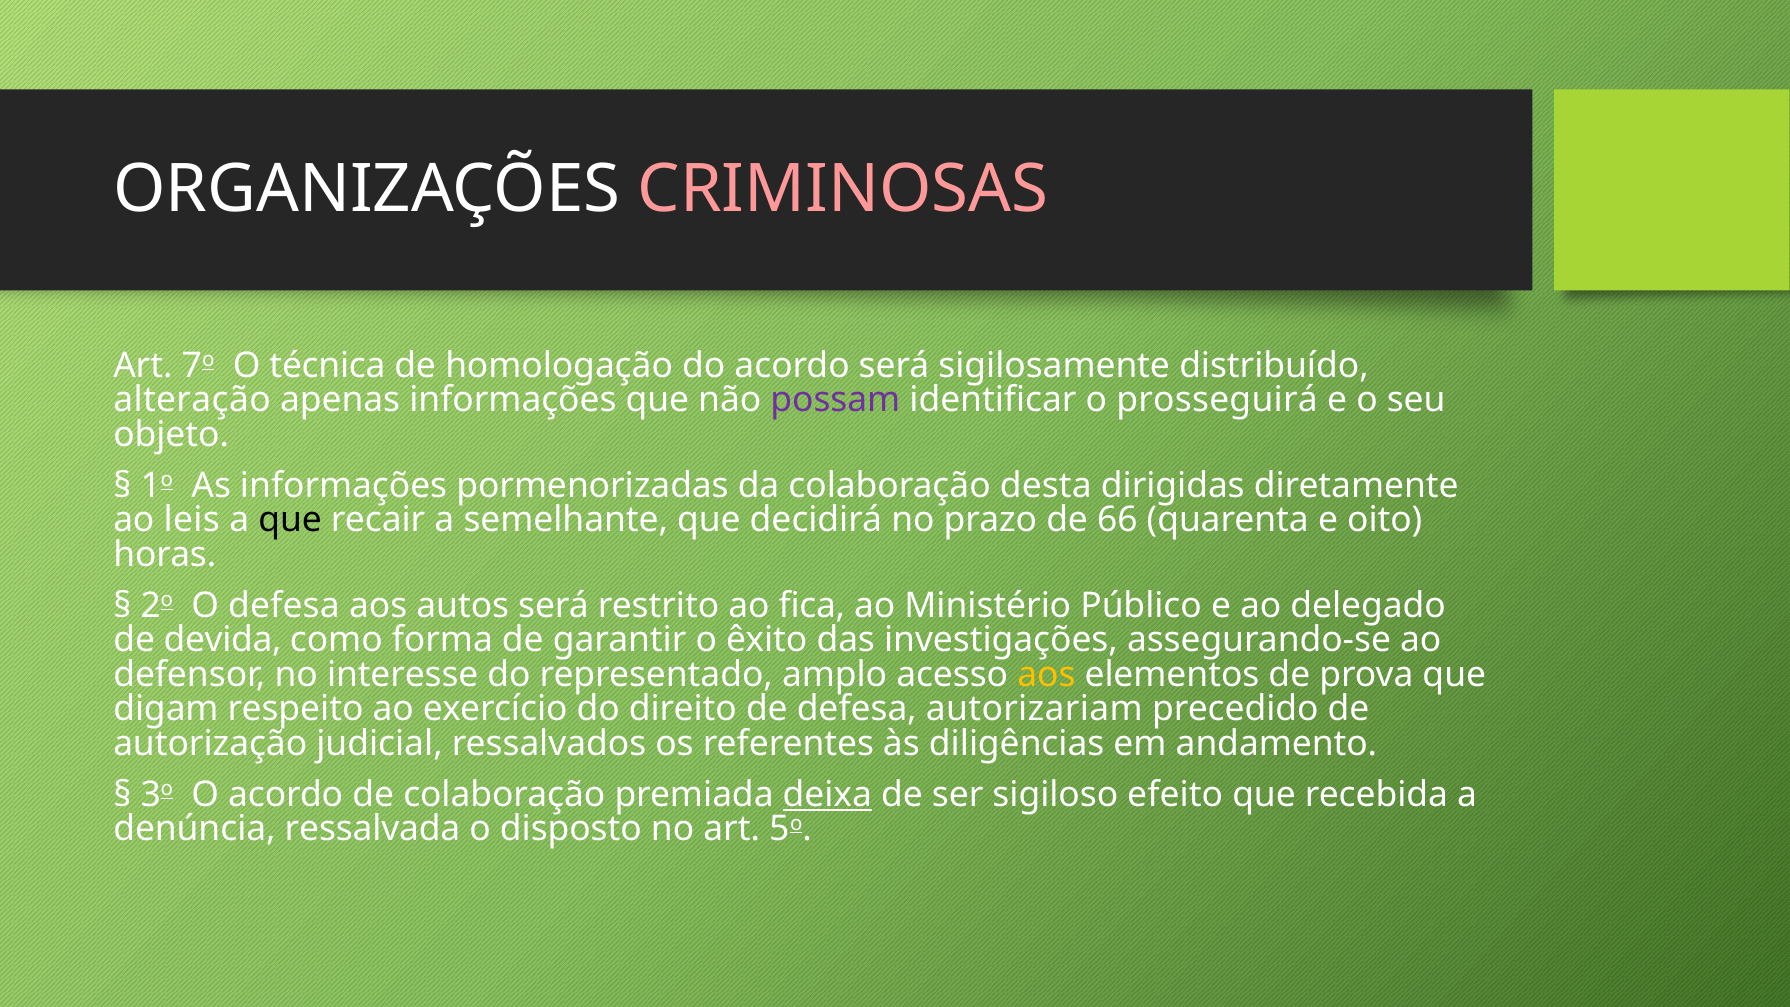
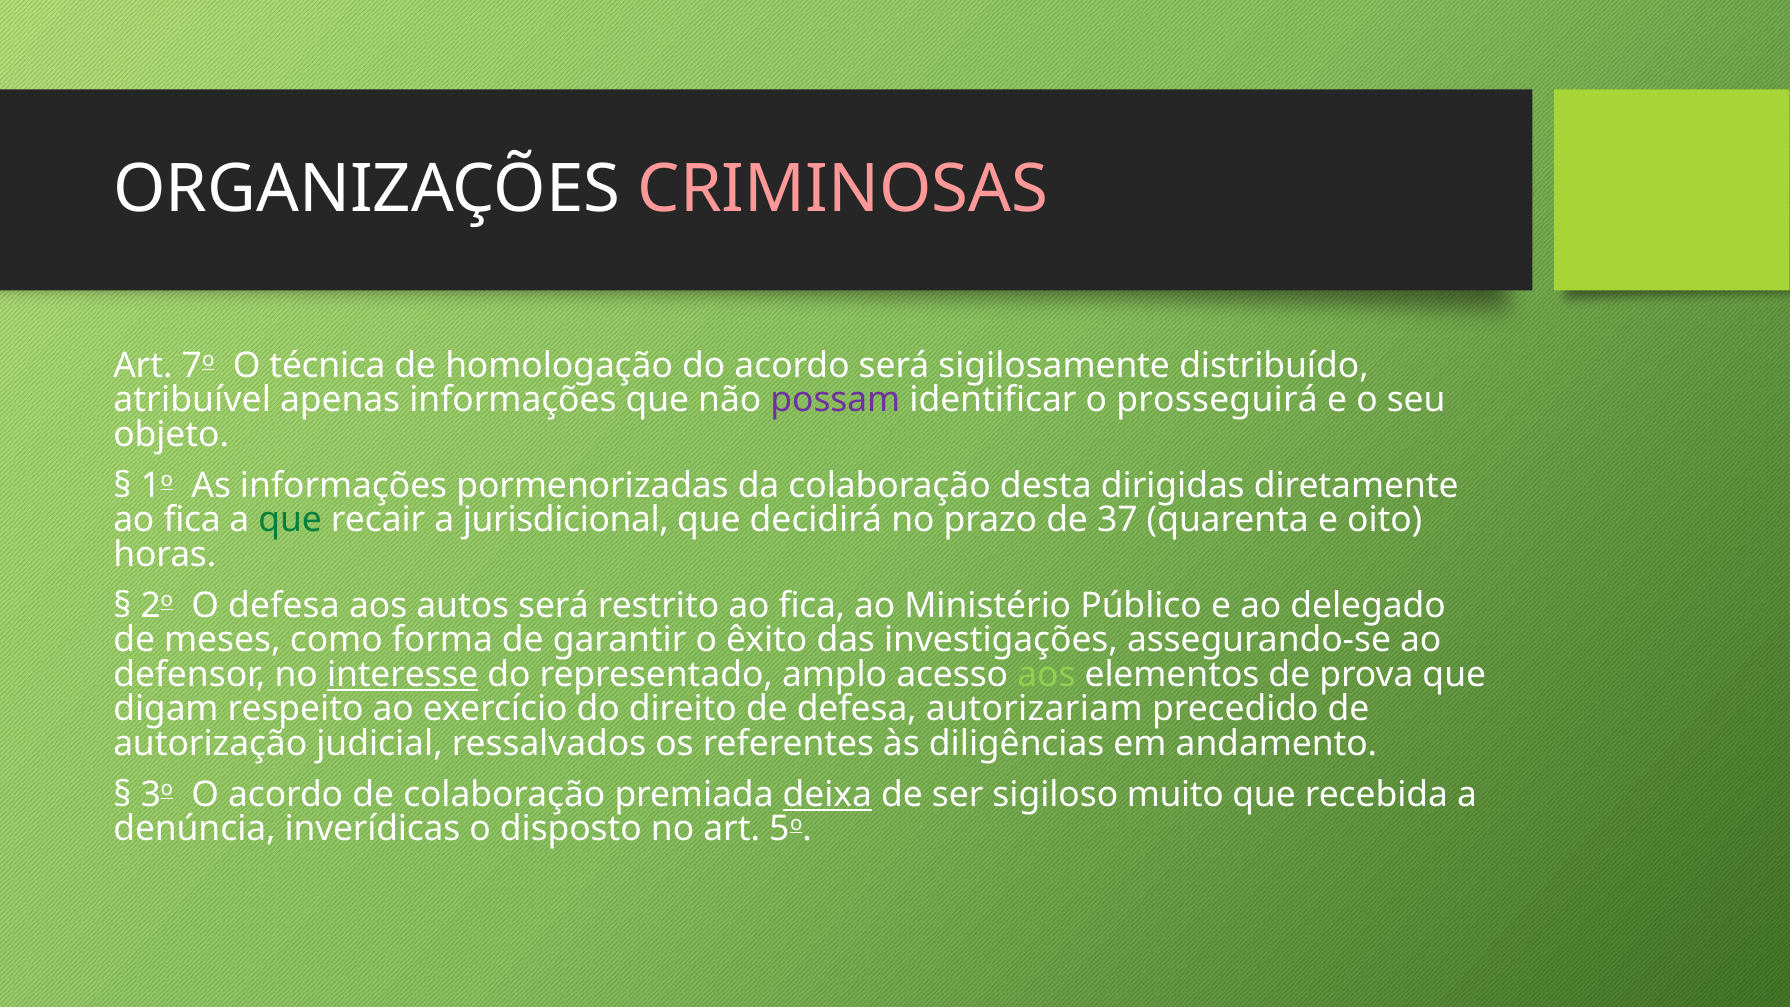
alteração: alteração -> atribuível (192, 400)
leis: leis -> fica (192, 520)
que colour: black -> green (290, 520)
semelhante: semelhante -> jurisdicional (566, 520)
66: 66 -> 37 (1117, 520)
devida: devida -> meses (222, 640)
interesse underline: none -> present (403, 675)
aos colour: yellow -> light green (1046, 675)
efeito: efeito -> muito (1175, 795)
ressalvada: ressalvada -> inverídicas (373, 829)
